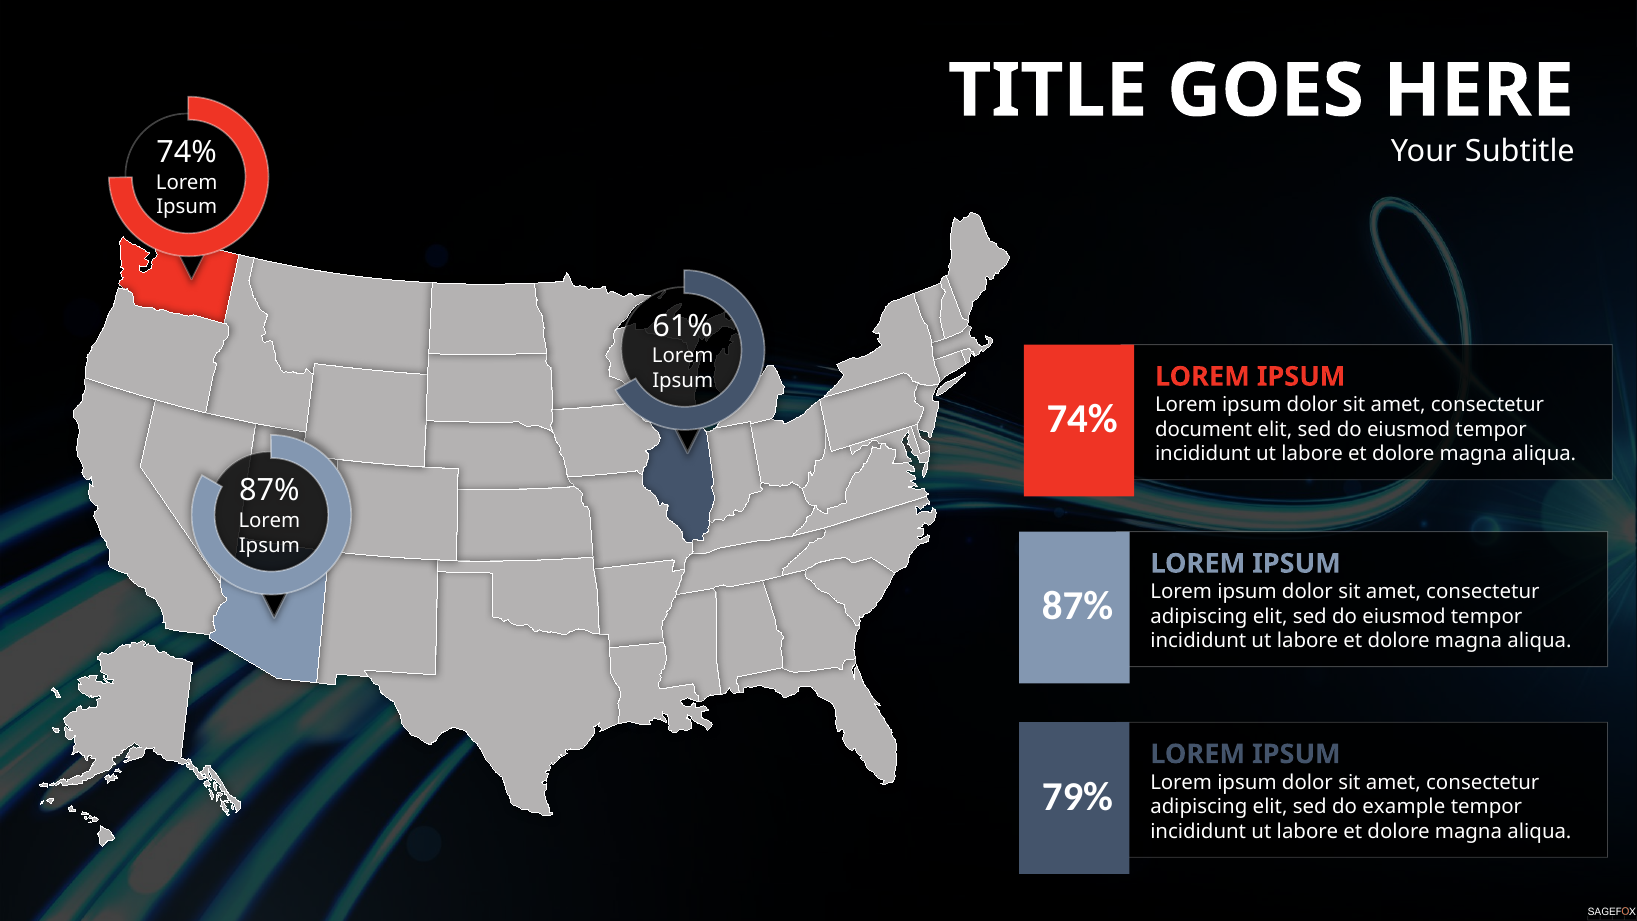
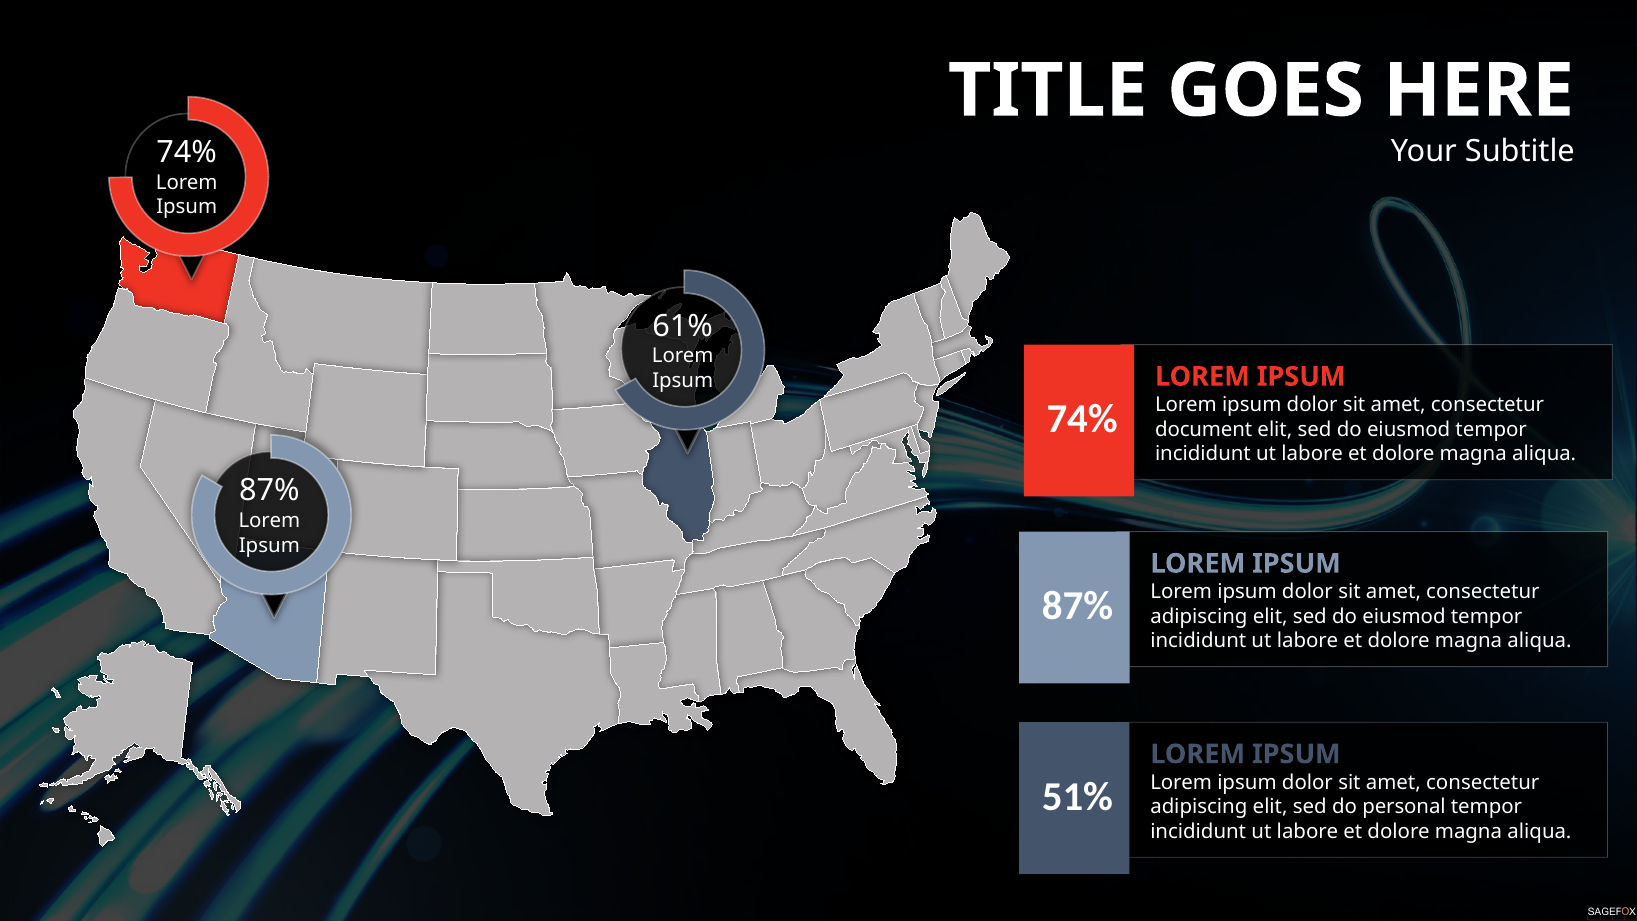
79%: 79% -> 51% (1077, 797)
example: example -> personal (1404, 807)
